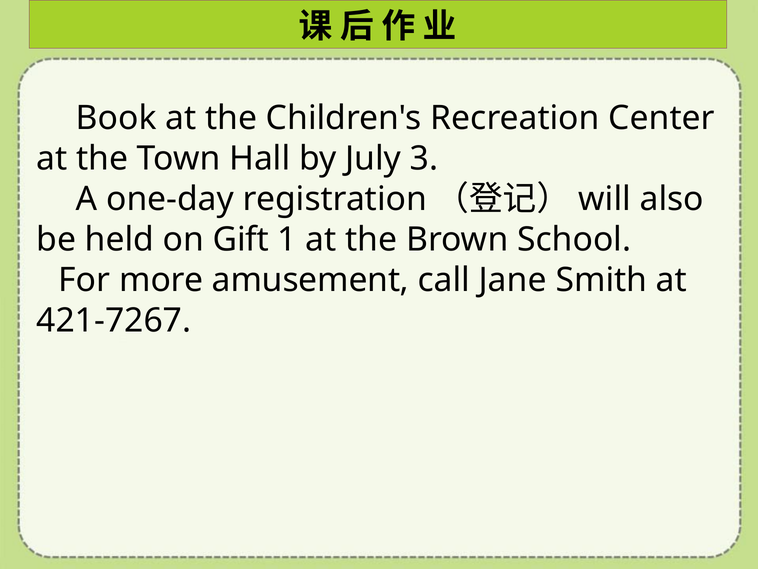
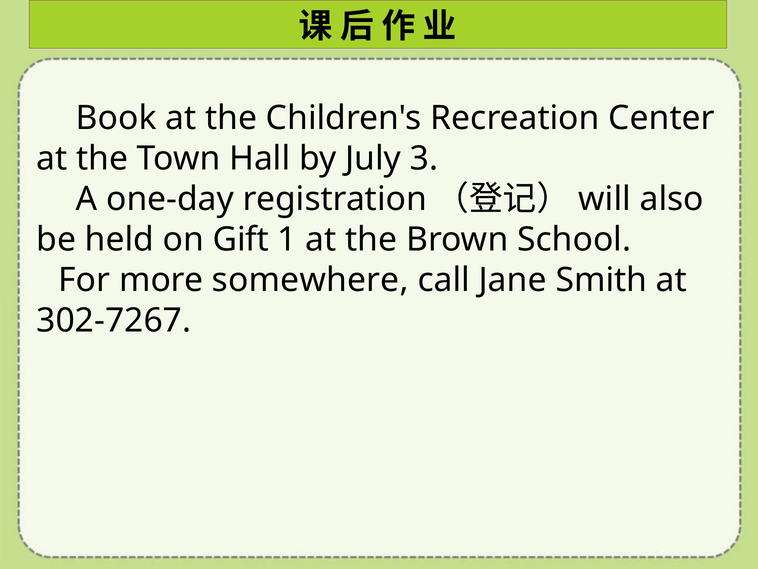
amusement: amusement -> somewhere (310, 280)
421-7267: 421-7267 -> 302-7267 (114, 320)
